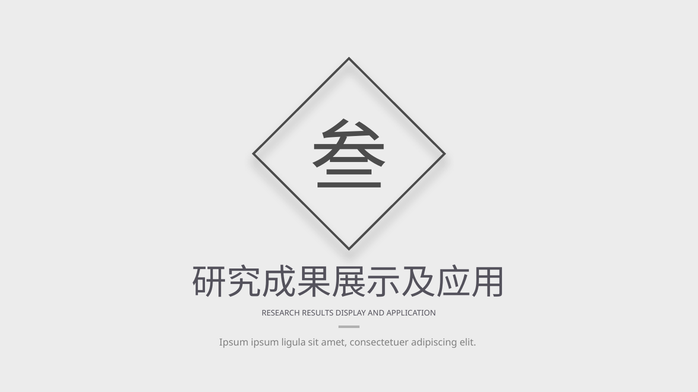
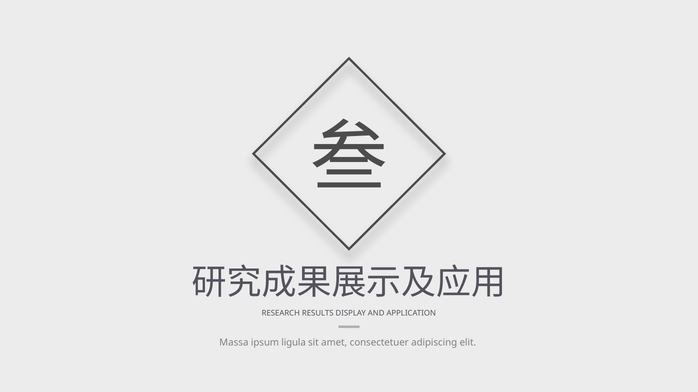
Ipsum: Ipsum -> Massa (234, 343)
